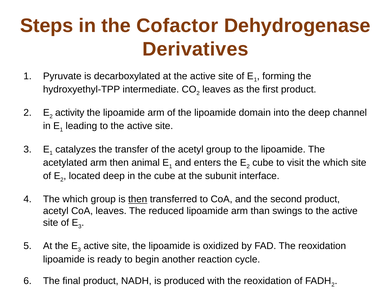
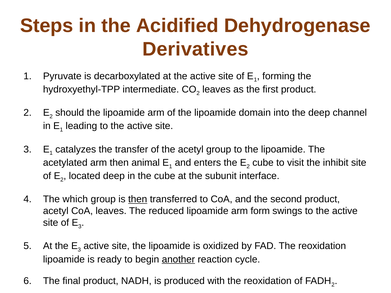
Cofactor: Cofactor -> Acidified (177, 26)
activity: activity -> should (70, 113)
visit the which: which -> inhibit (336, 163)
than: than -> form (260, 211)
another underline: none -> present (178, 260)
